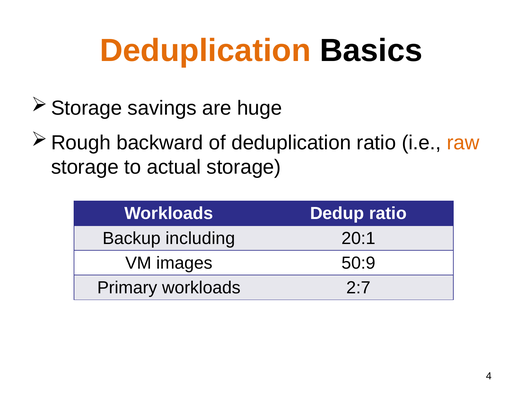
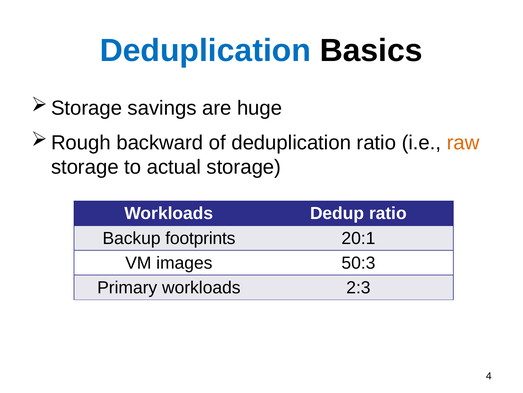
Deduplication colour: orange -> blue (205, 51)
including: including -> footprints (200, 238)
50:9: 50:9 -> 50:3 (358, 262)
2:7: 2:7 -> 2:3 (358, 287)
